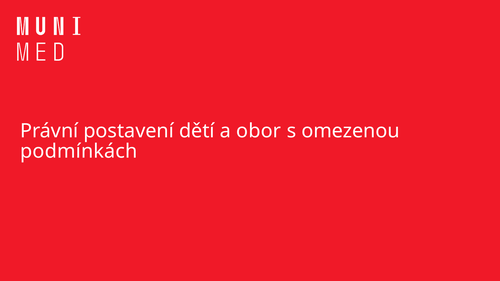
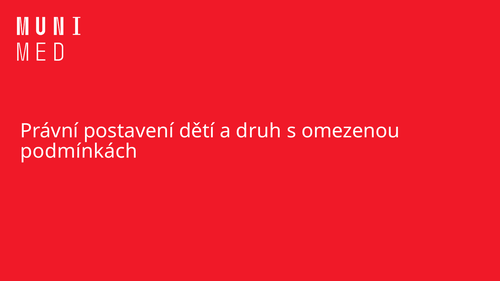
obor: obor -> druh (259, 131)
